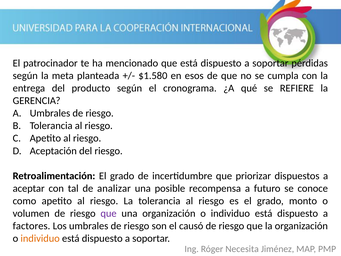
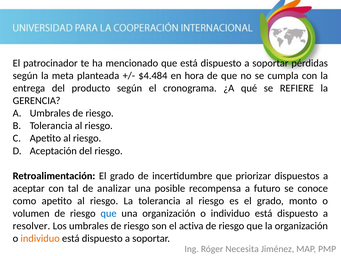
$1.580: $1.580 -> $4.484 (153, 76)
esos: esos -> hora (194, 76)
que colour: purple -> blue (109, 213)
factores: factores -> resolver (31, 226)
causó: causó -> activa (191, 226)
